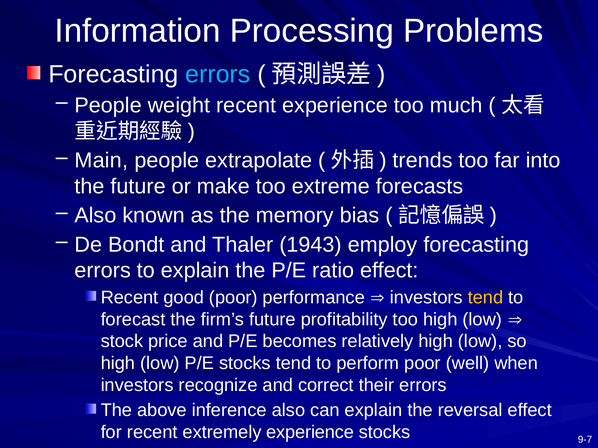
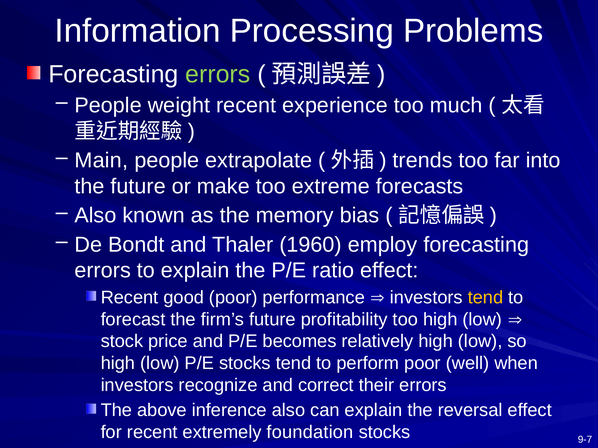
errors colour: light blue -> light green (218, 74)
1943: 1943 -> 1960 (311, 245)
extremely experience: experience -> foundation (310, 433)
